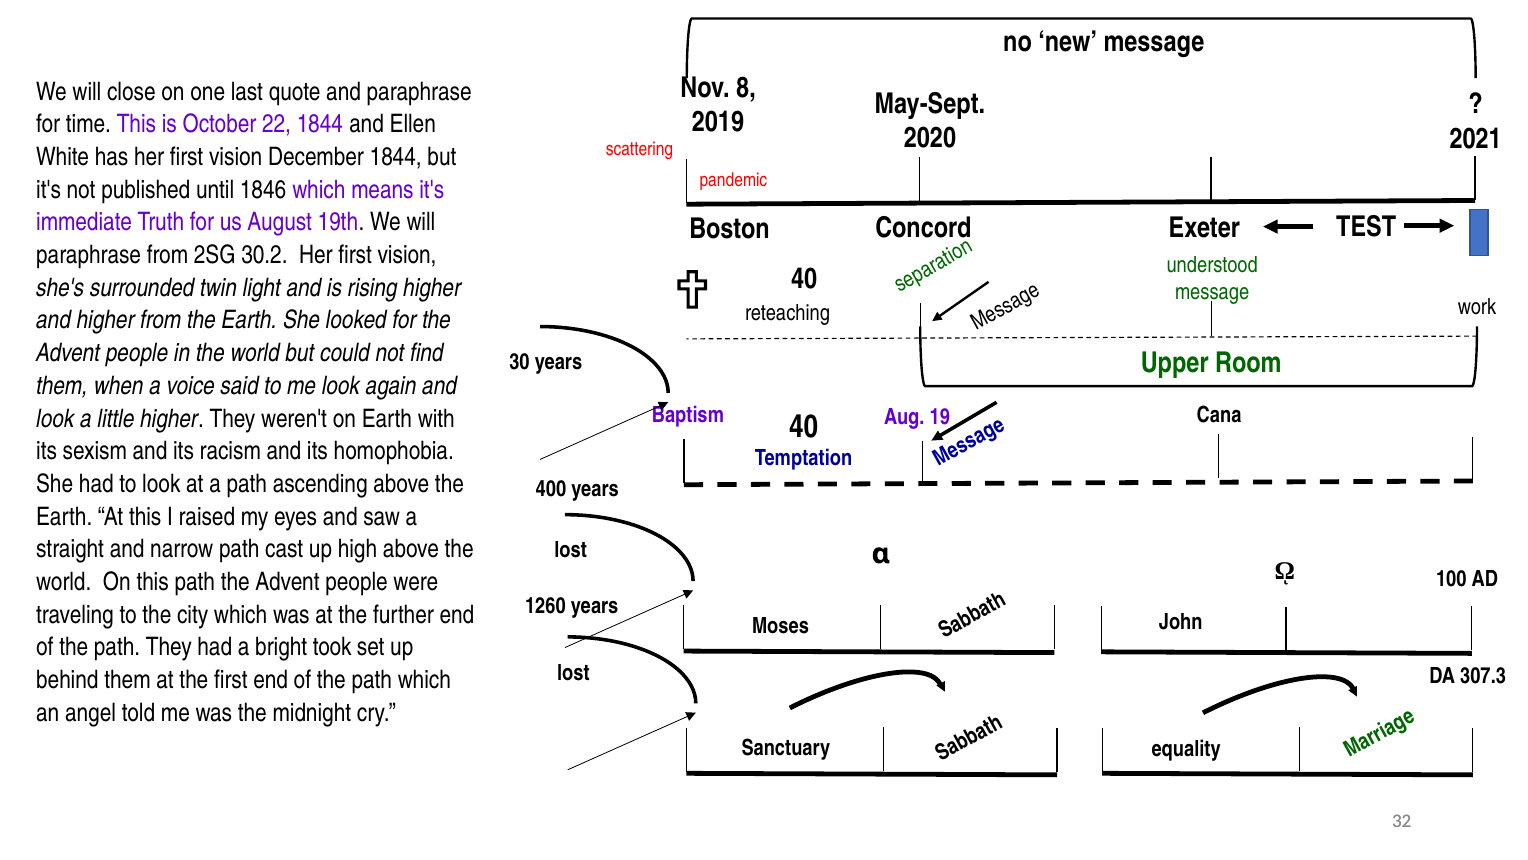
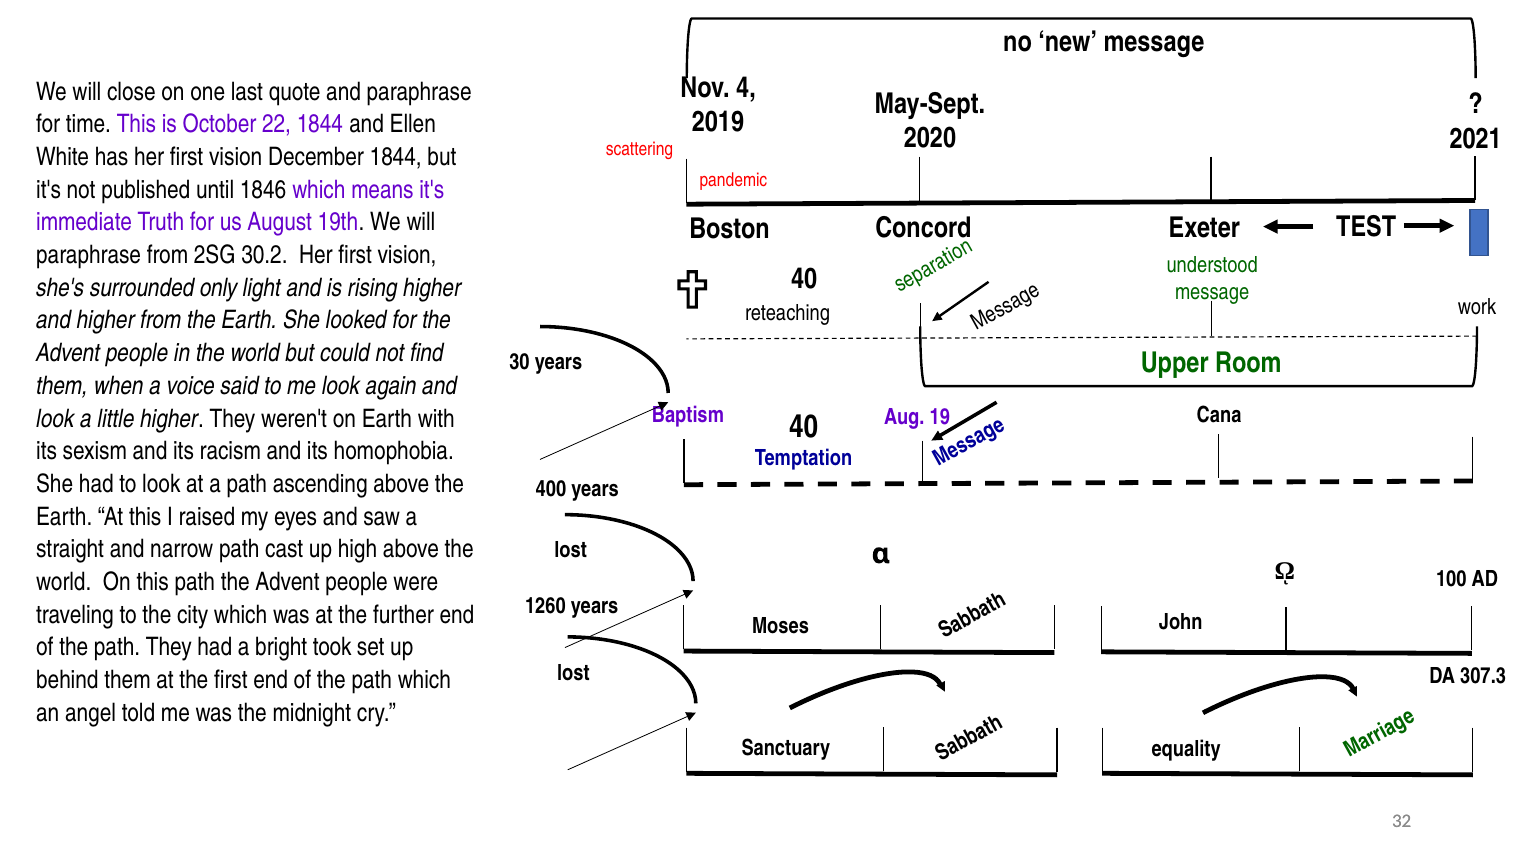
8: 8 -> 4 (746, 88)
twin: twin -> only (219, 288)
